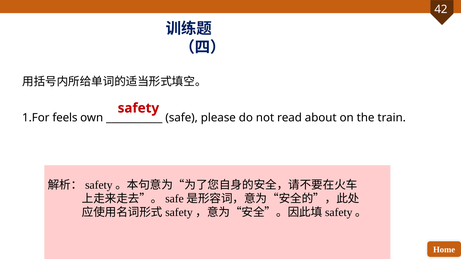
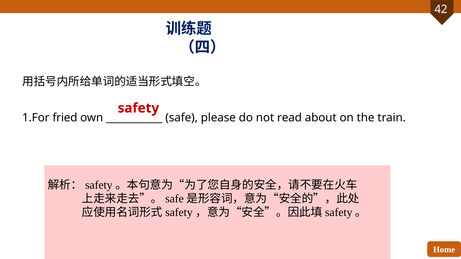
feels: feels -> fried (65, 118)
